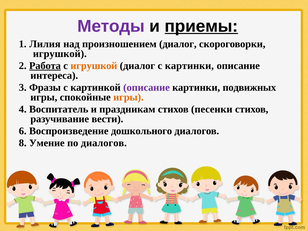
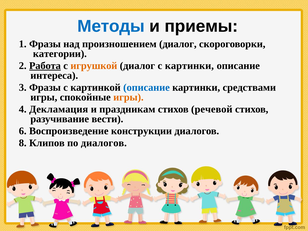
Методы colour: purple -> blue (111, 26)
приемы underline: present -> none (201, 26)
1 Лилия: Лилия -> Фразы (45, 44)
игрушкой: игрушкой -> категории (60, 54)
описание colour: purple -> blue (146, 87)
подвижных: подвижных -> средствами (249, 87)
Воспитатель: Воспитатель -> Декламация (59, 109)
песенки: песенки -> речевой (212, 109)
дошкольного: дошкольного -> конструкции (142, 131)
Умение: Умение -> Клипов (47, 143)
